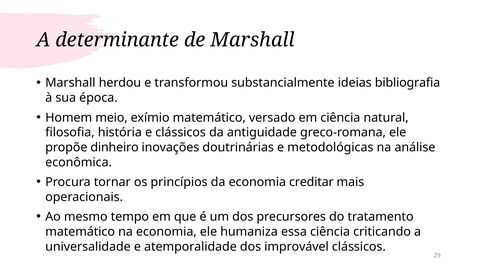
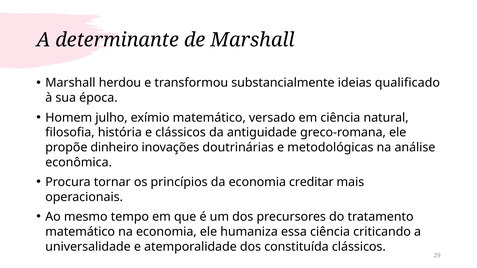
bibliografia: bibliografia -> qualificado (407, 83)
meio: meio -> julho (111, 118)
improvável: improvável -> constituída (296, 247)
